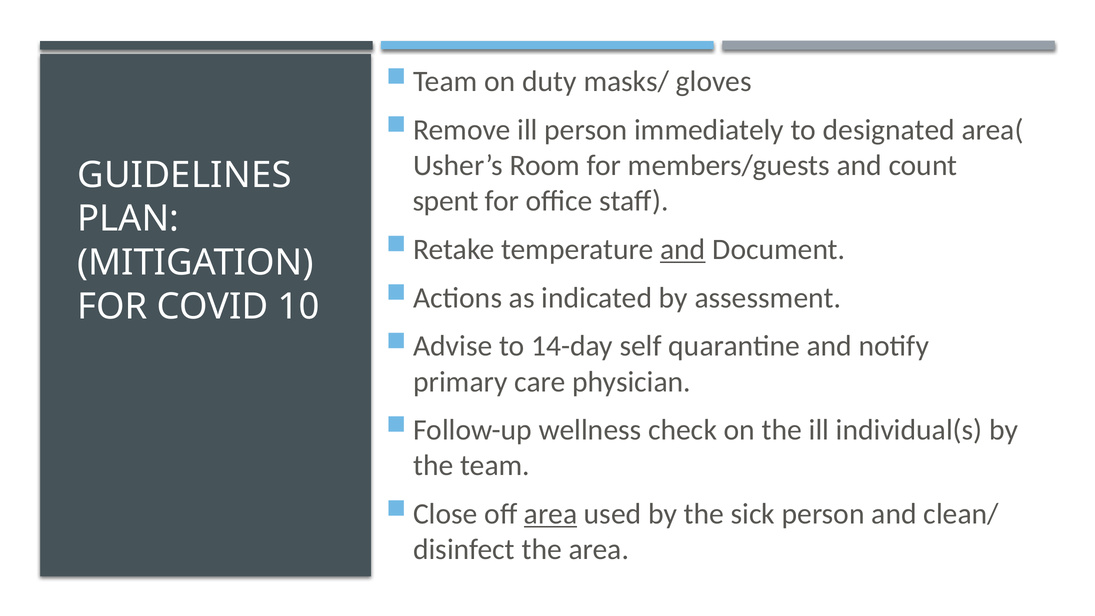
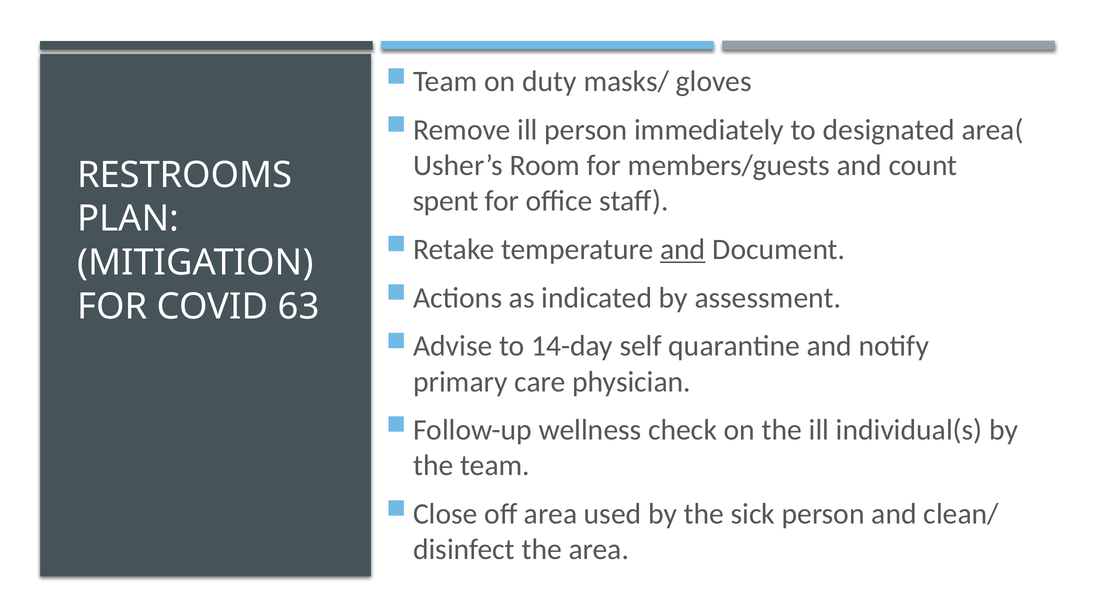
GUIDELINES: GUIDELINES -> RESTROOMS (185, 175)
10: 10 -> 63 (299, 307)
area underline: present -> none (551, 514)
